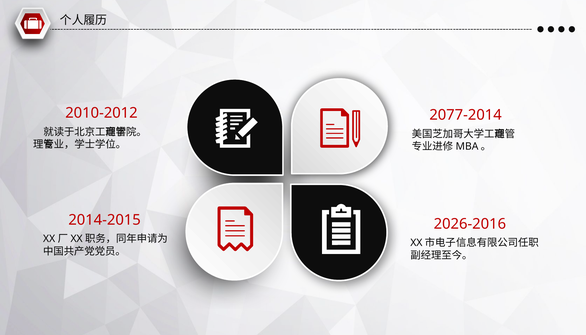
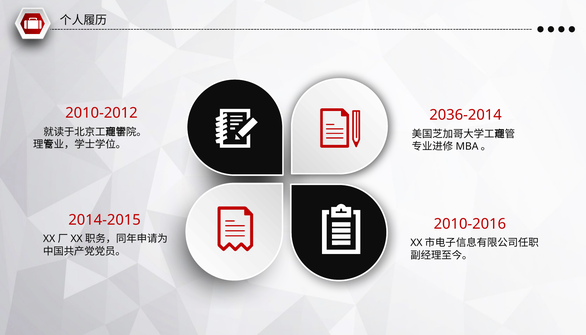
2077-2014: 2077-2014 -> 2036-2014 (466, 115)
2026-2016: 2026-2016 -> 2010-2016 (470, 224)
